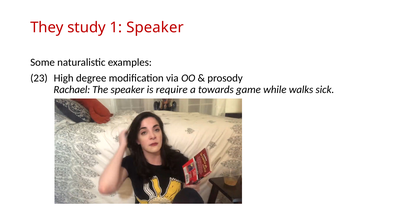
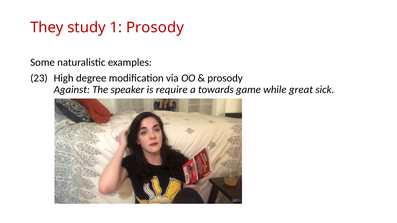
1 Speaker: Speaker -> Prosody (155, 27)
Rachael: Rachael -> Against (72, 90)
walks: walks -> great (301, 90)
